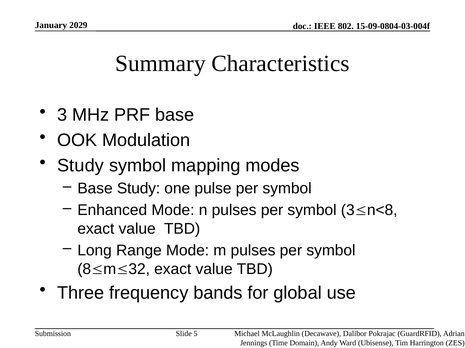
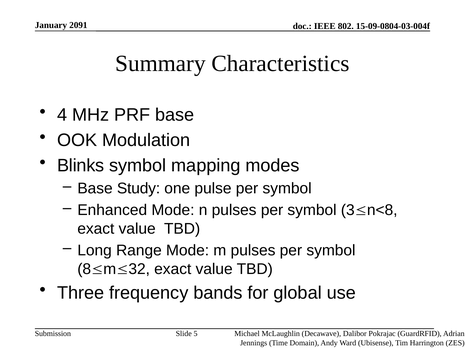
2029: 2029 -> 2091 (78, 25)
3: 3 -> 4 (62, 115)
Study: Study -> Blinks (81, 166)
